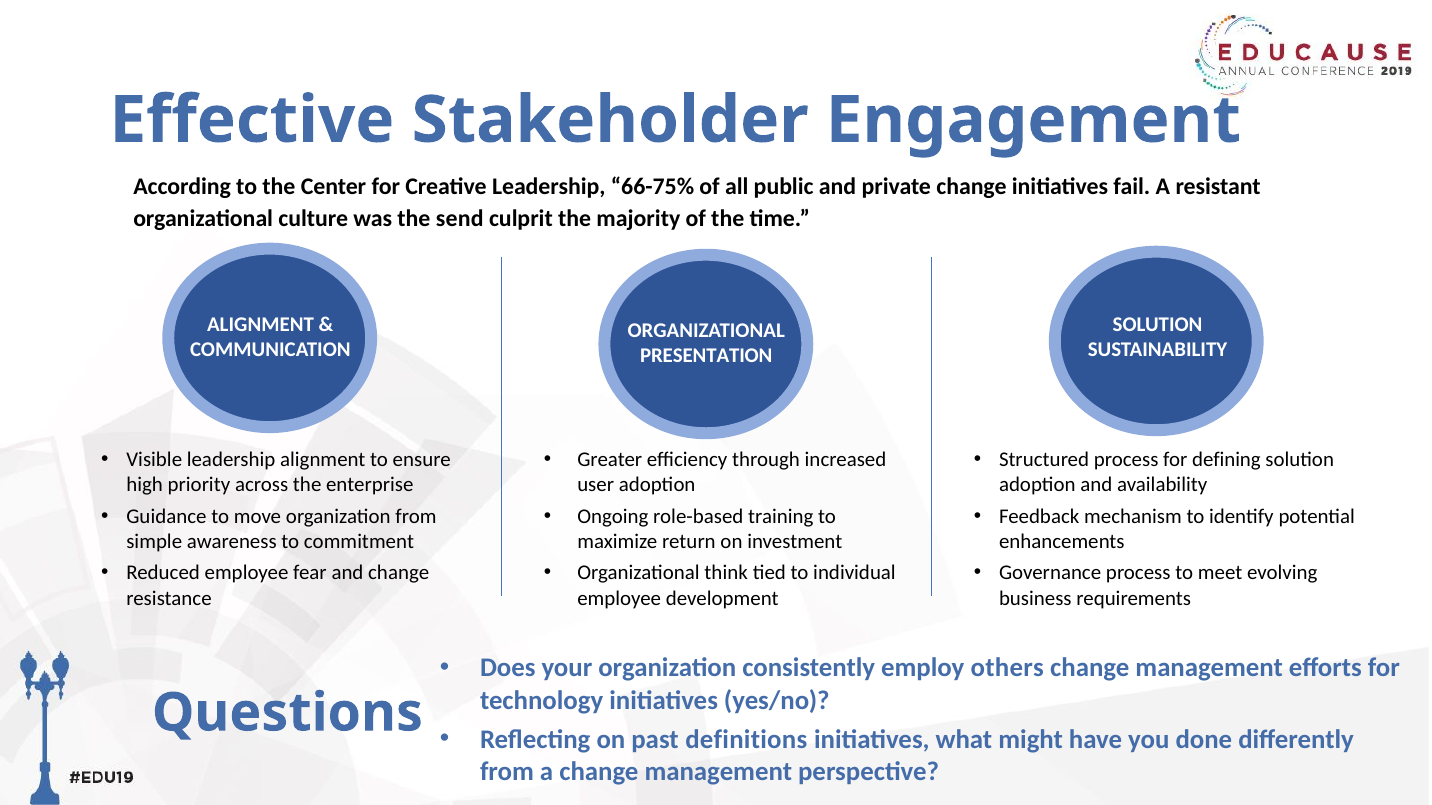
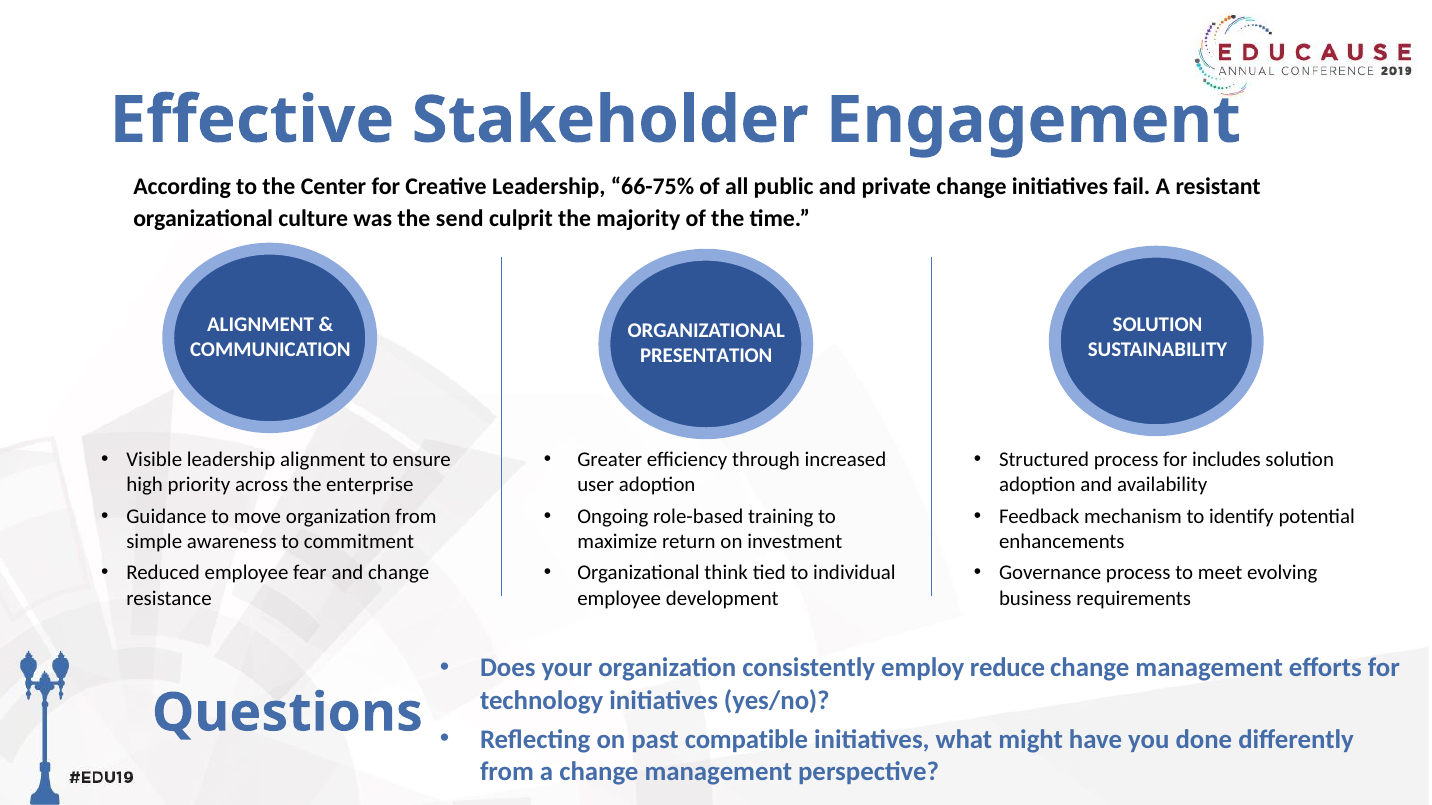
defining: defining -> includes (1226, 460)
others: others -> reduce (1007, 668)
definitions: definitions -> compatible (747, 740)
